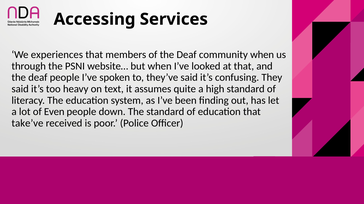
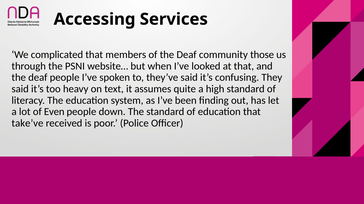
experiences: experiences -> complicated (57, 55)
community when: when -> those (262, 55)
